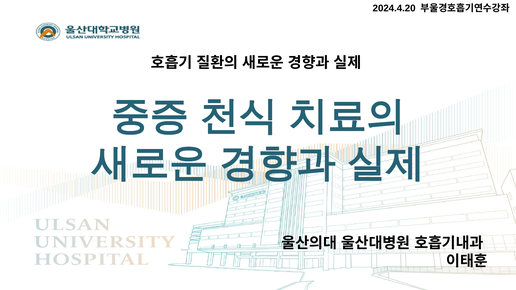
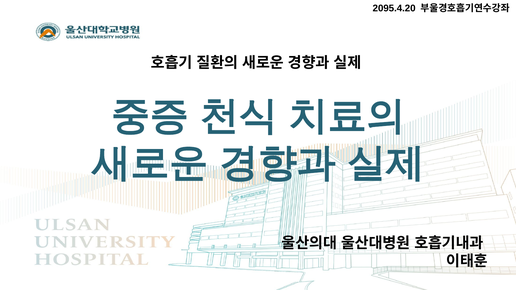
2024.4.20: 2024.4.20 -> 2095.4.20 (394, 8)
